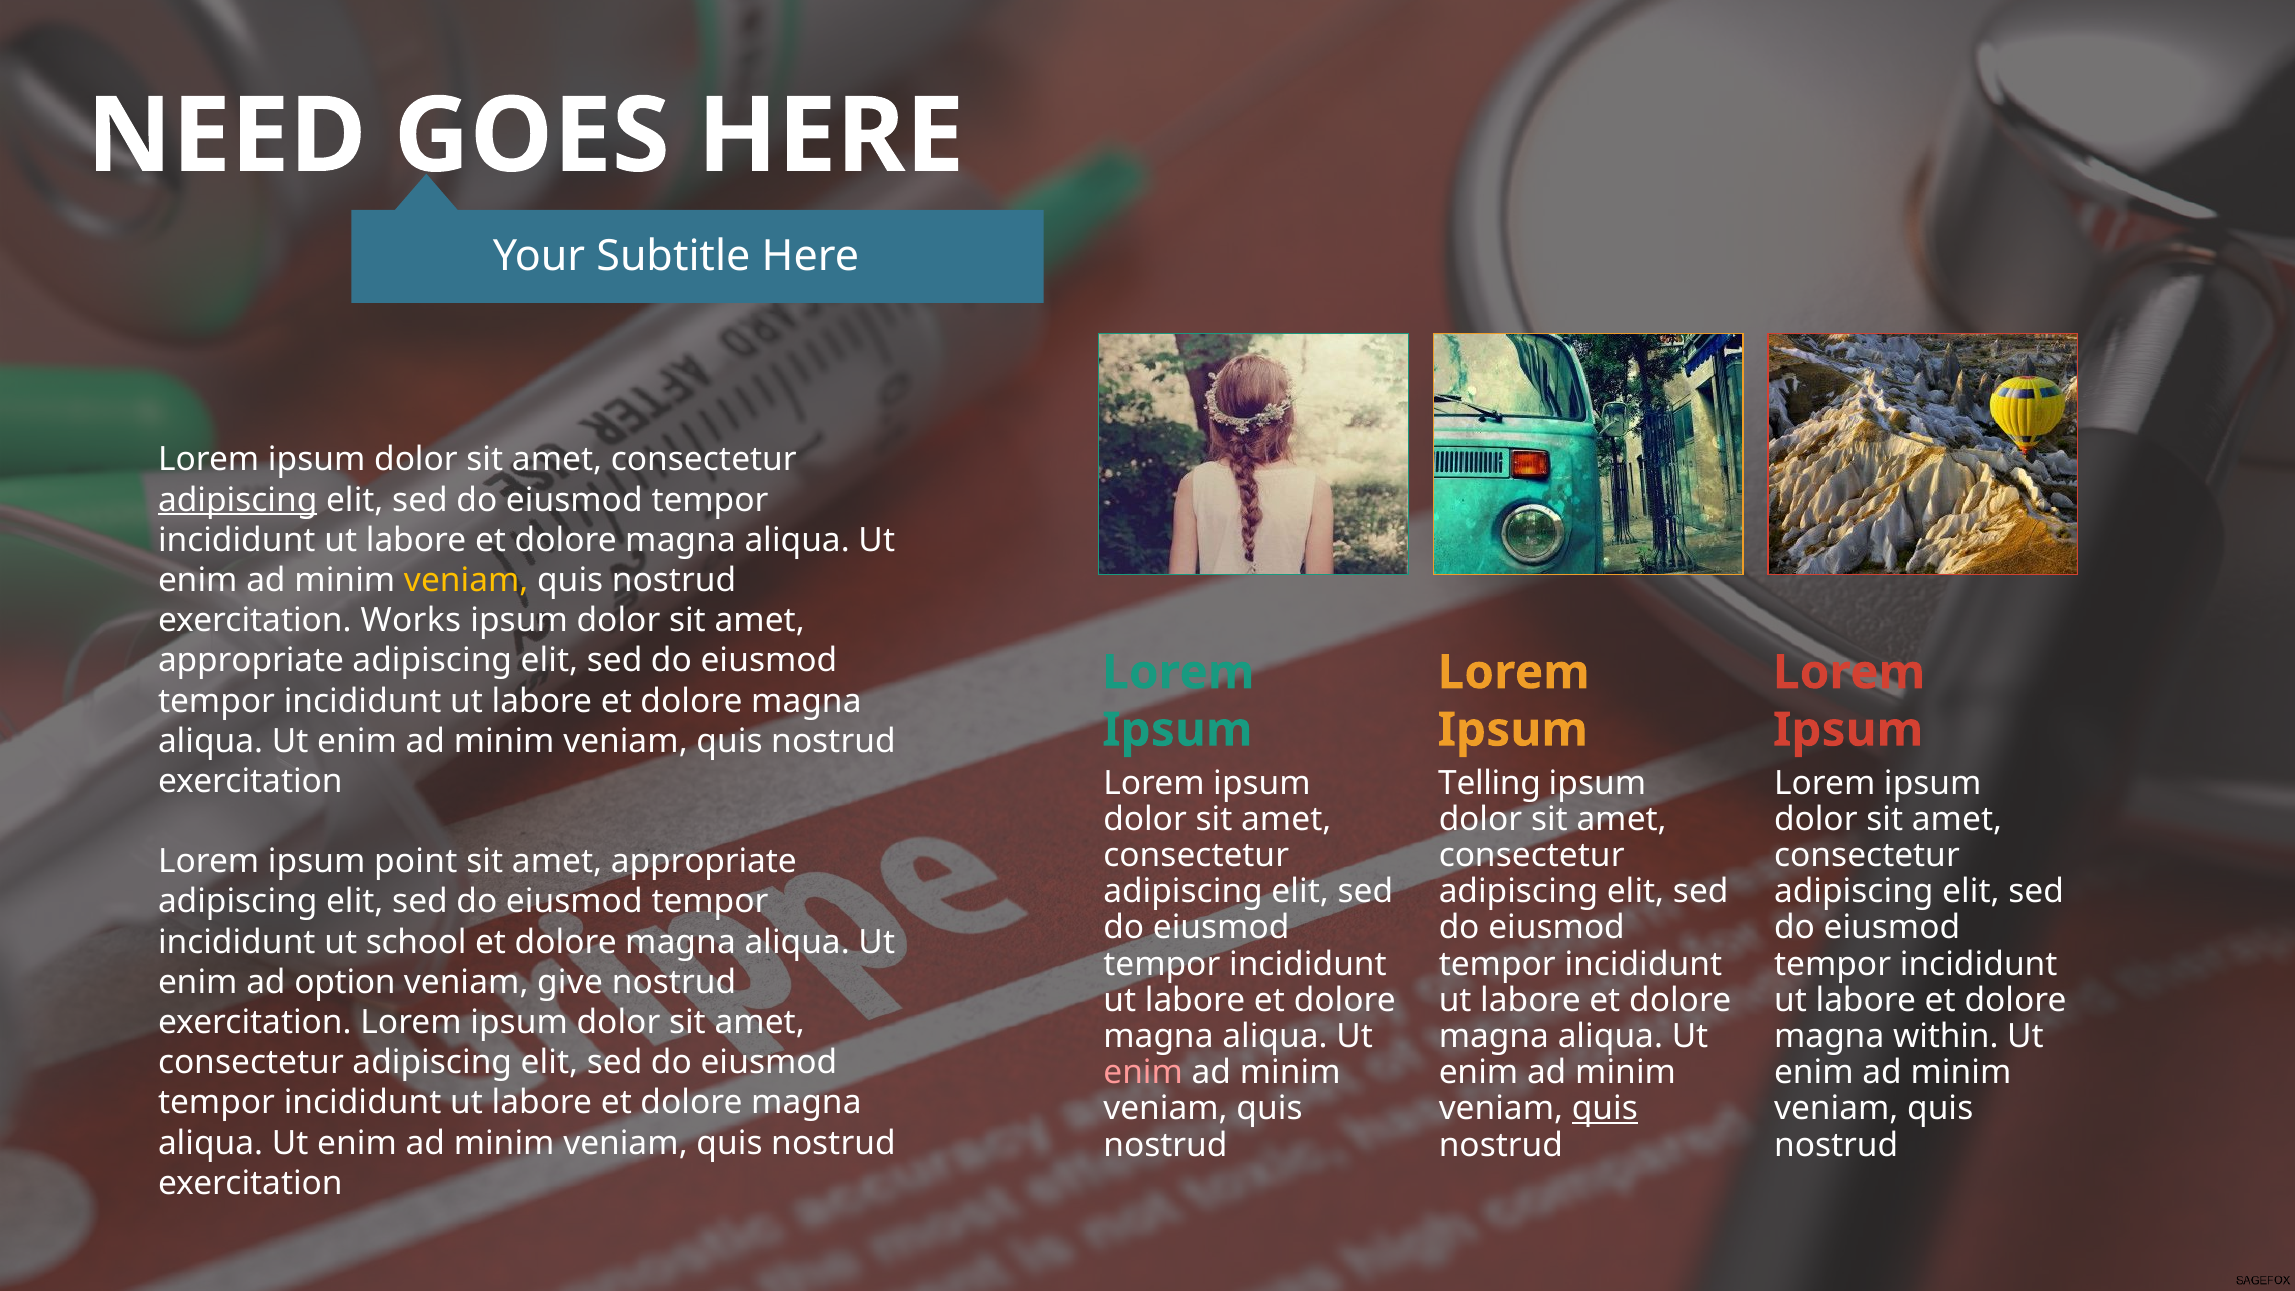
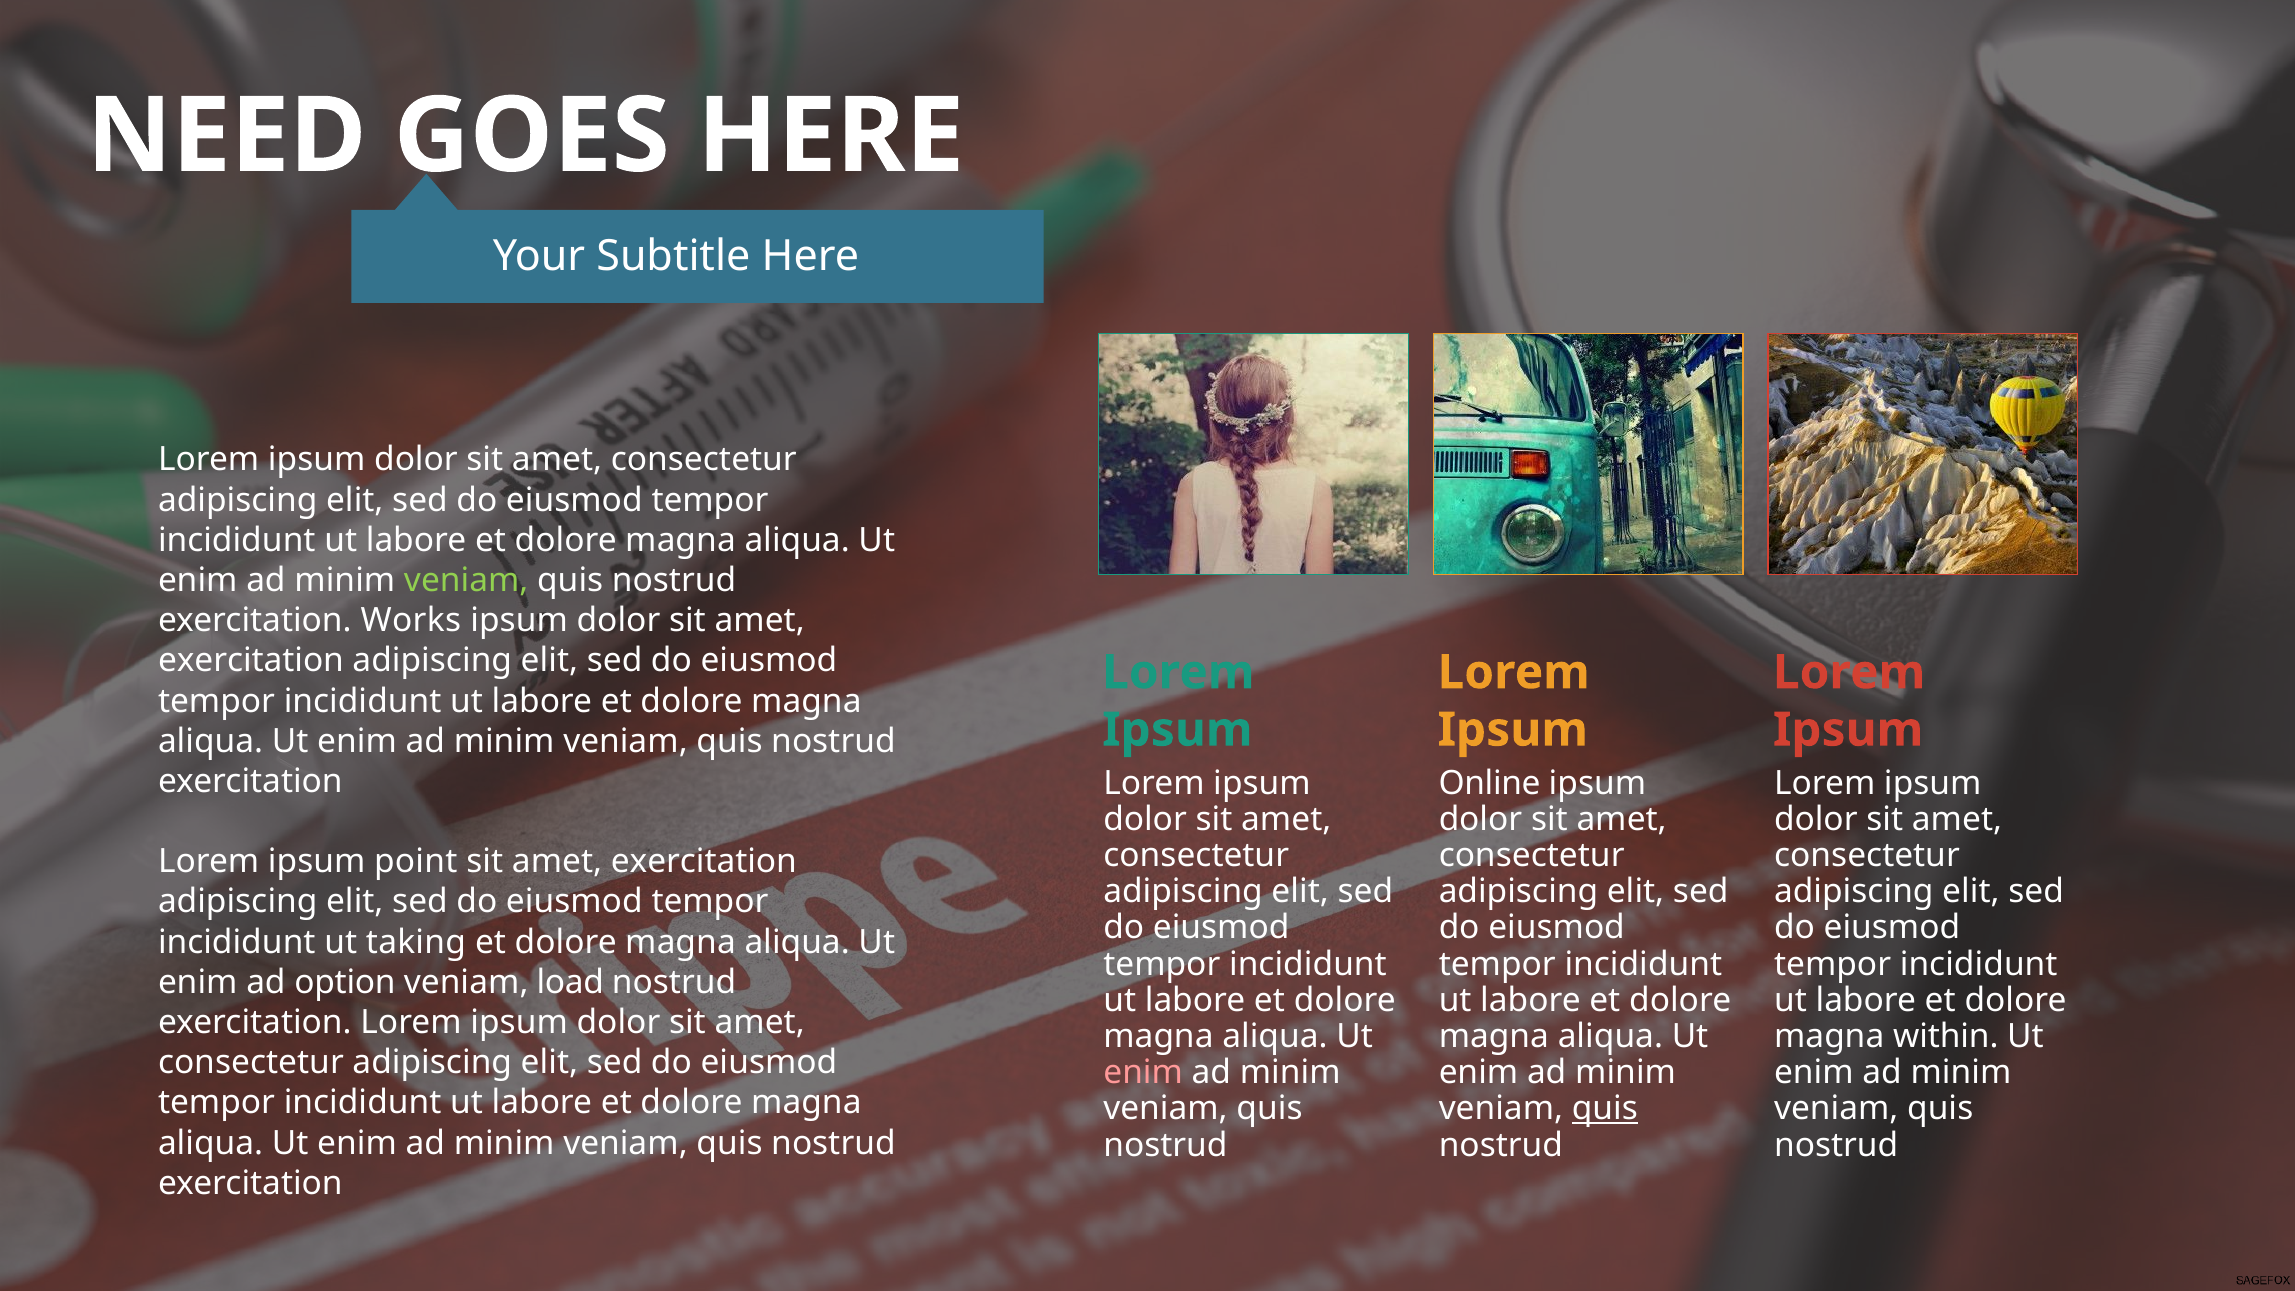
adipiscing underline: present -> none (238, 500)
veniam colour: yellow -> light green (466, 580)
appropriate: appropriate -> exercitation (251, 661)
Telling: Telling -> Online (1490, 783)
appropriate: appropriate -> exercitation (704, 862)
school: school -> taking (416, 942)
give: give -> load (570, 982)
